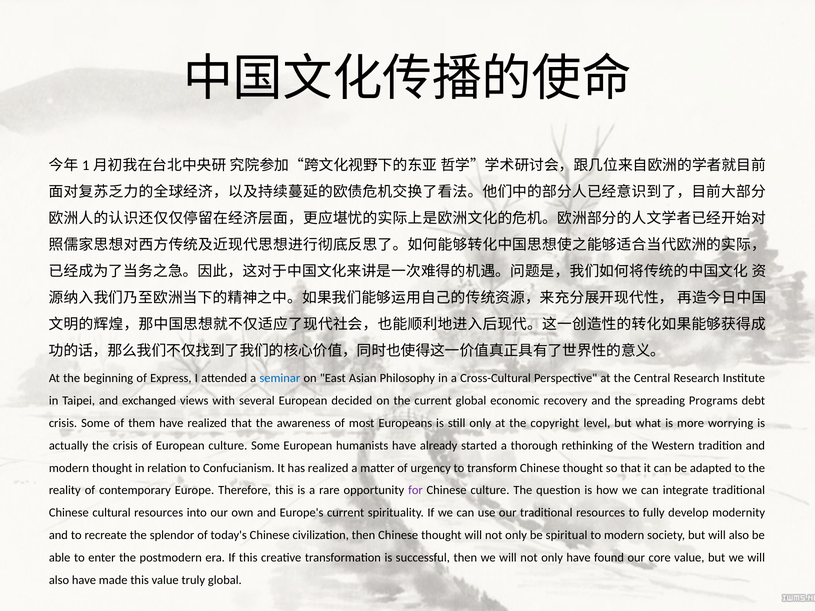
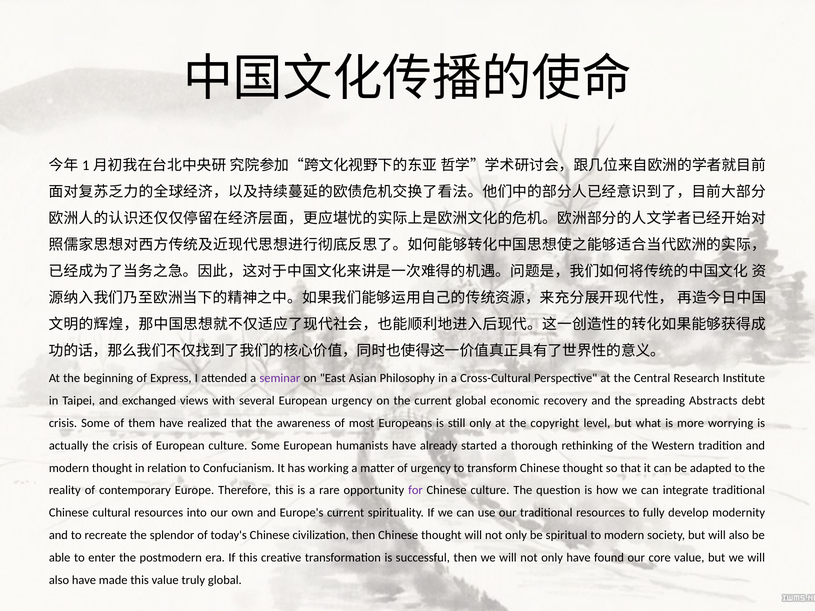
seminar colour: blue -> purple (280, 378)
European decided: decided -> urgency (352, 401)
Programs: Programs -> Abstracts (713, 401)
has realized: realized -> working (328, 468)
